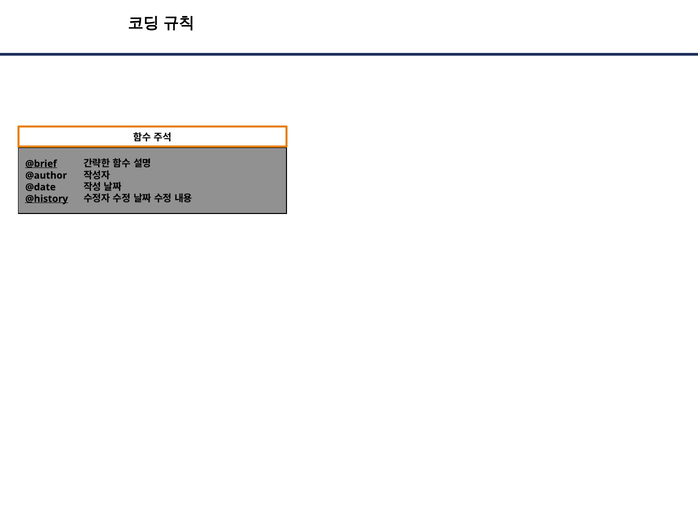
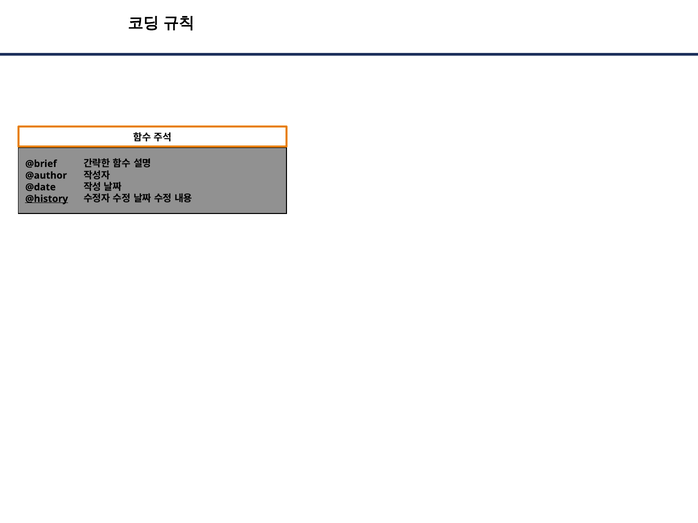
@brief underline: present -> none (41, 164)
